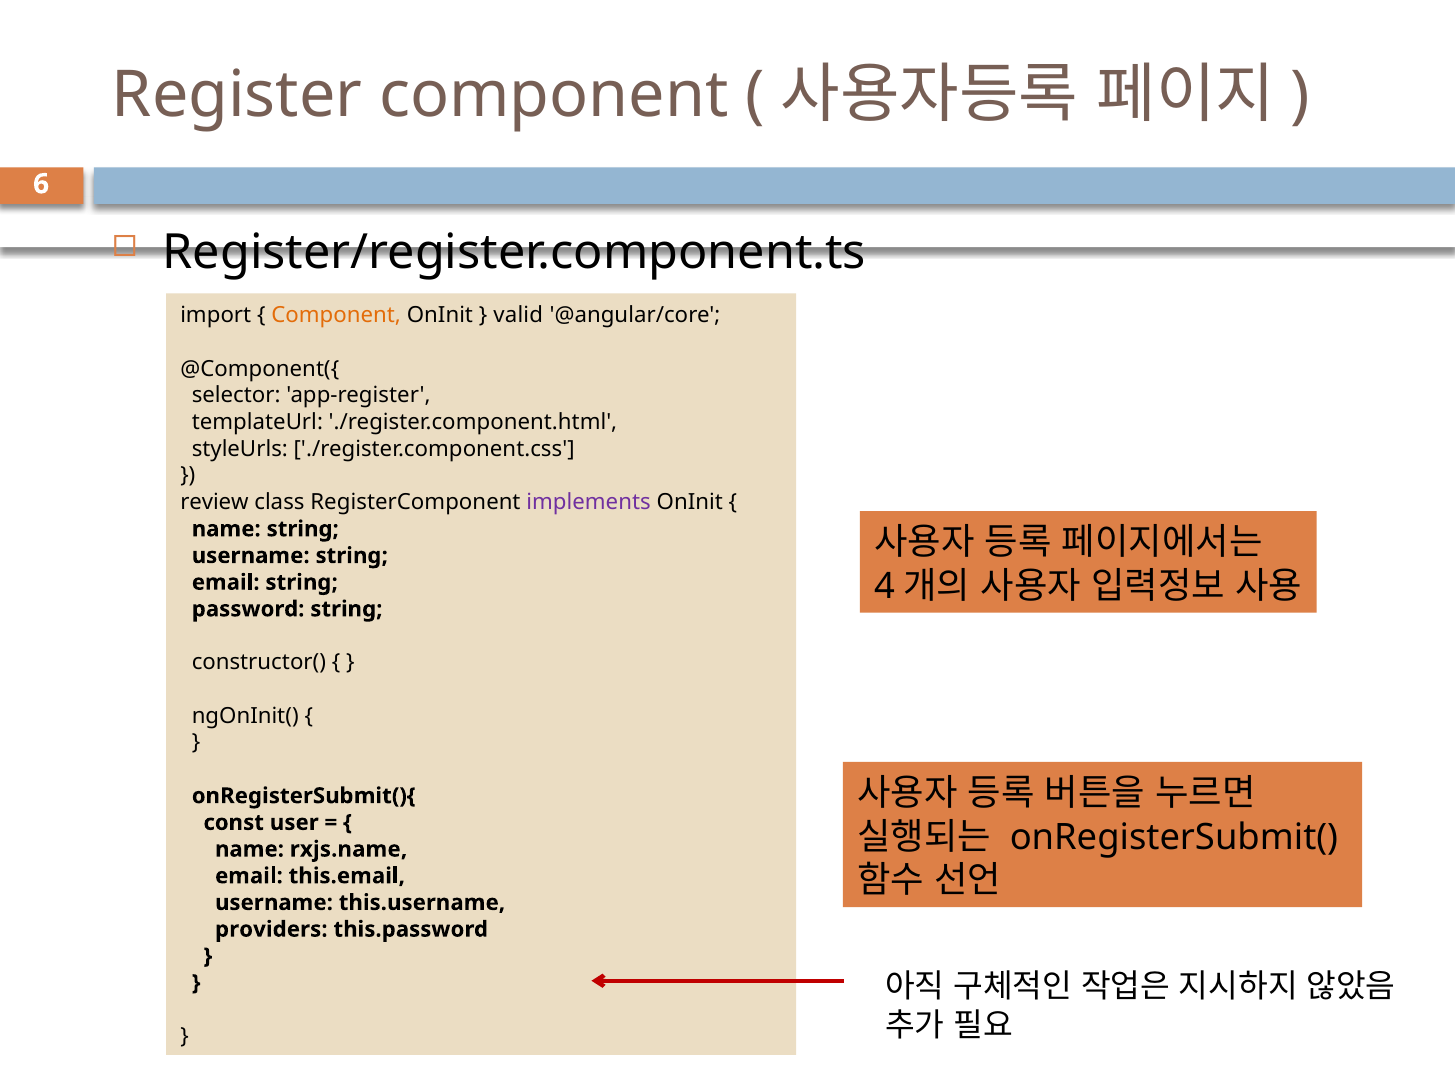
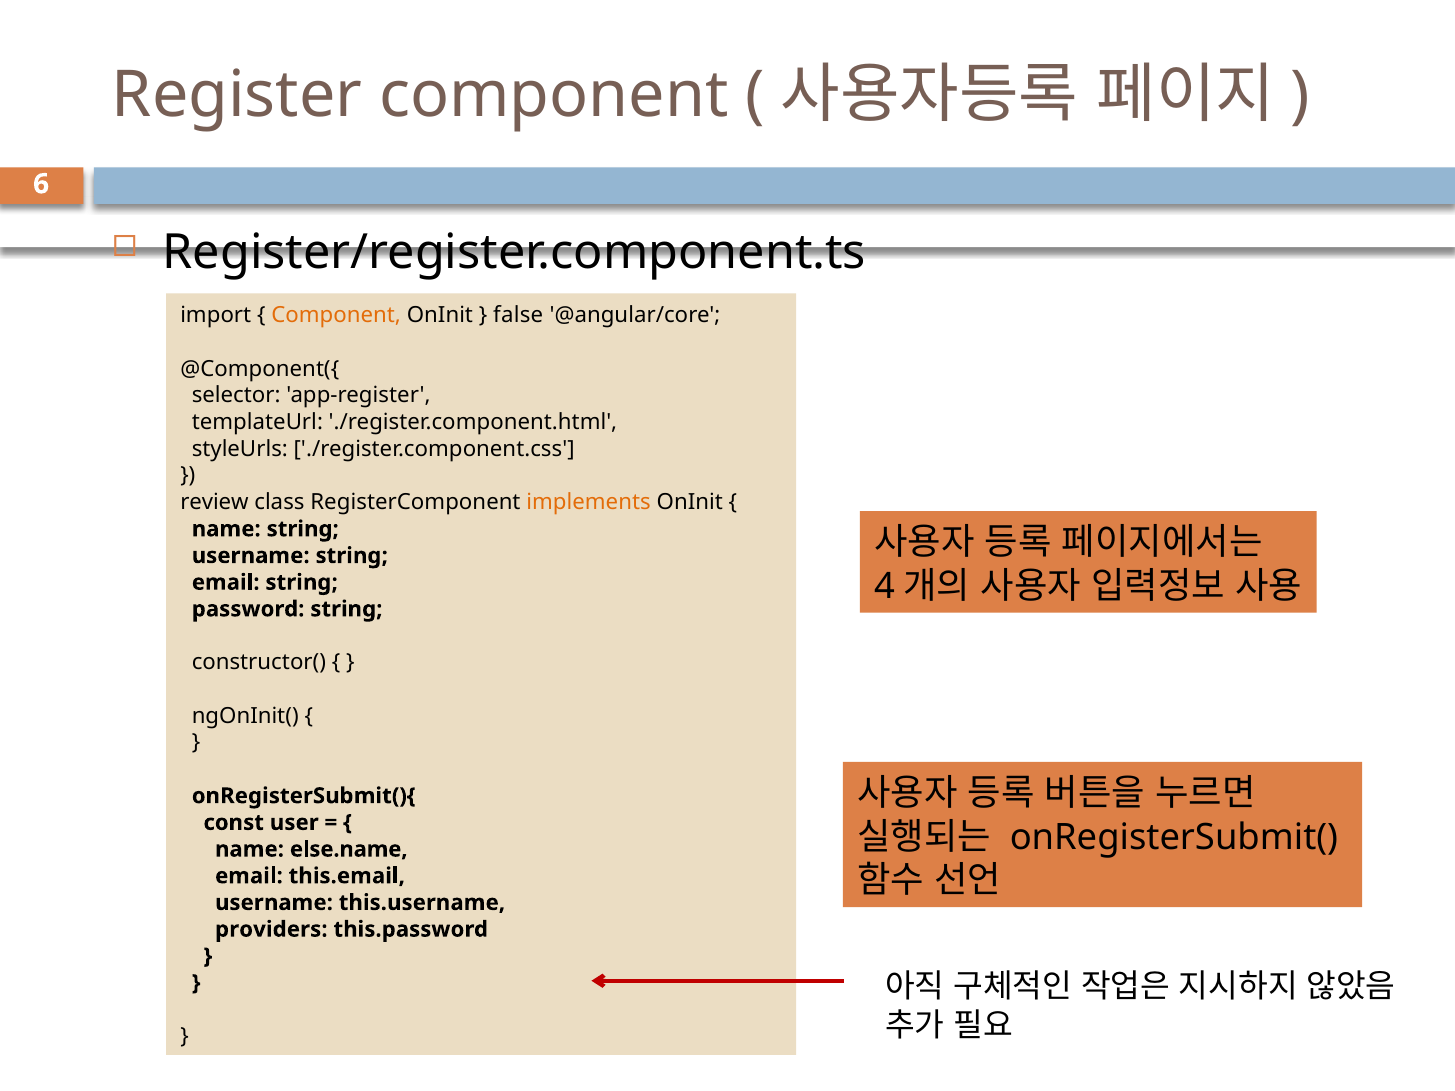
valid: valid -> false (518, 316)
implements colour: purple -> orange (589, 502)
rxjs.name: rxjs.name -> else.name (349, 849)
